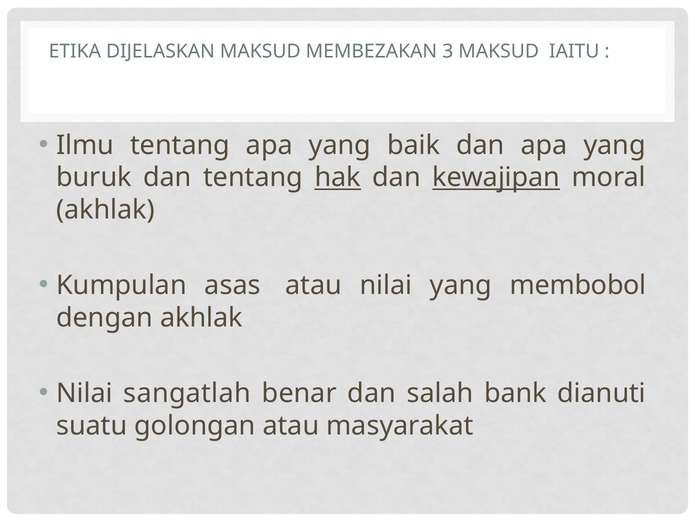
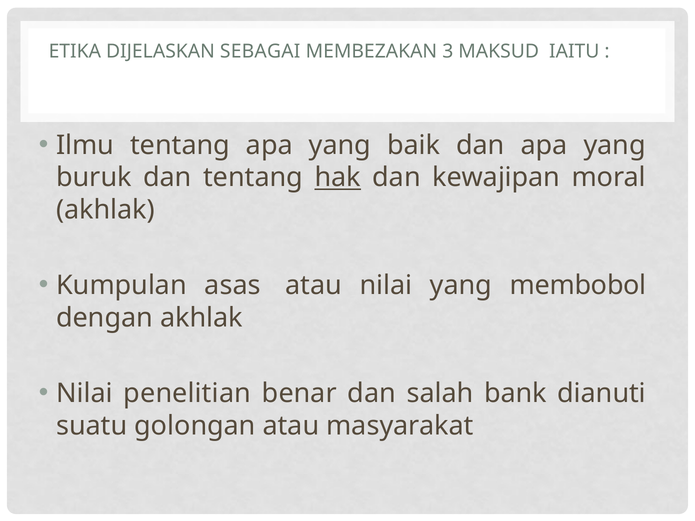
DIJELASKAN MAKSUD: MAKSUD -> SEBAGAI (260, 52)
kewajipan underline: present -> none (496, 178)
sangatlah: sangatlah -> penelitian (187, 394)
